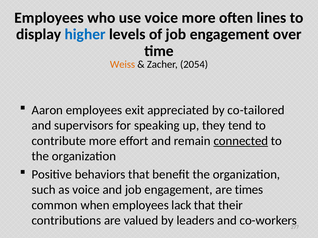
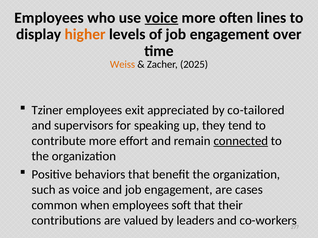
voice underline: none -> present (161, 18)
higher colour: blue -> orange (85, 34)
2054: 2054 -> 2025 (194, 65)
Aaron: Aaron -> Tziner (47, 110)
times: times -> cases (249, 190)
lack: lack -> soft (181, 205)
